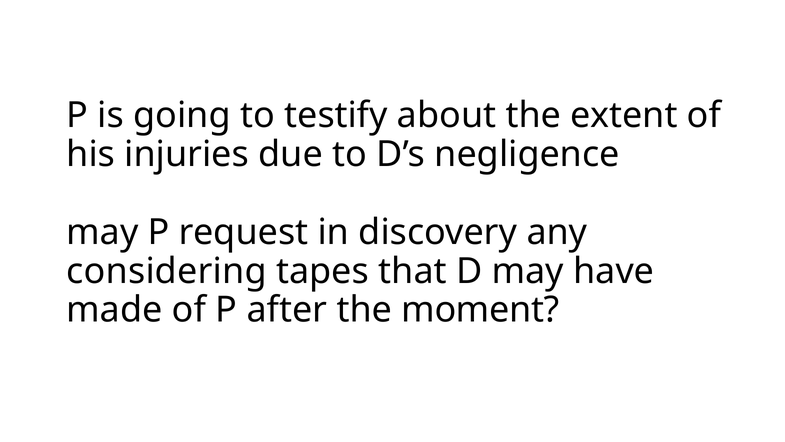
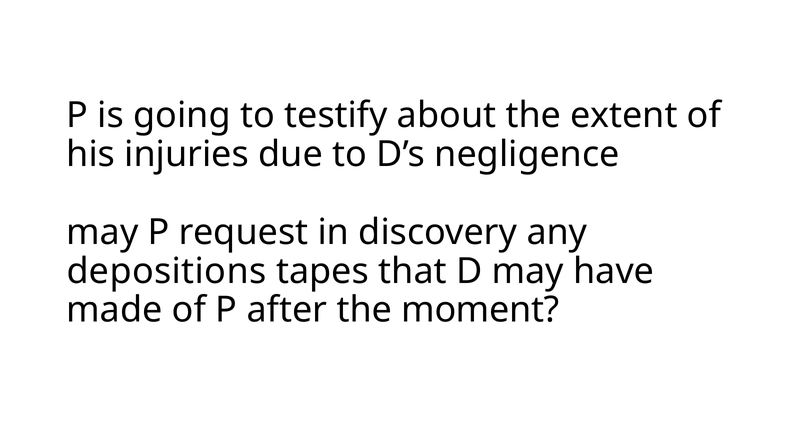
considering: considering -> depositions (166, 271)
